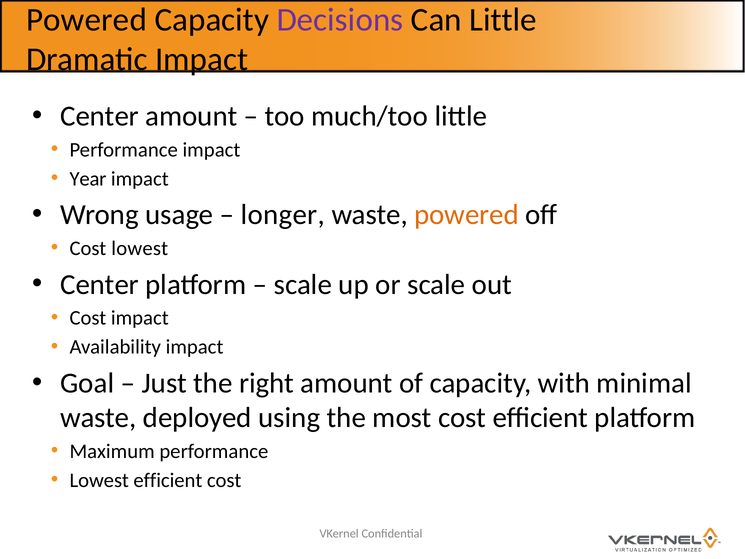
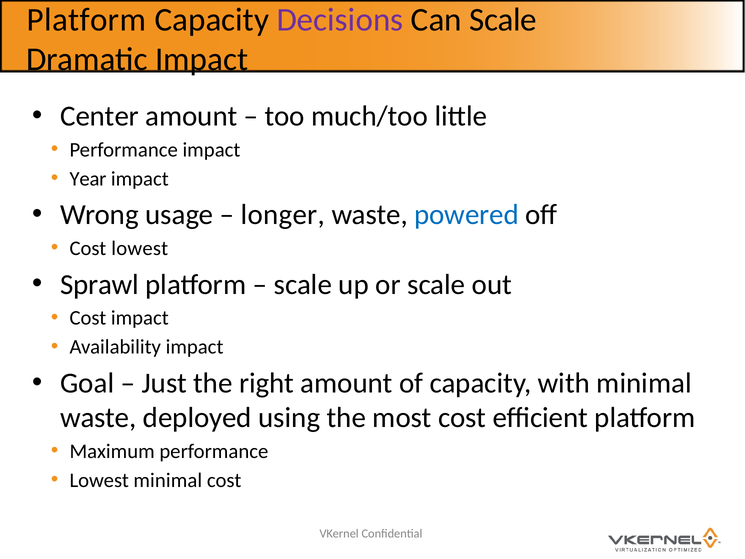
Powered: Powered -> Platform (86, 20)
Can Little: Little -> Scale (503, 20)
powered colour: orange -> blue (467, 215)
Center: Center -> Sprawl (100, 284)
Lowest efficient: efficient -> minimal (168, 480)
